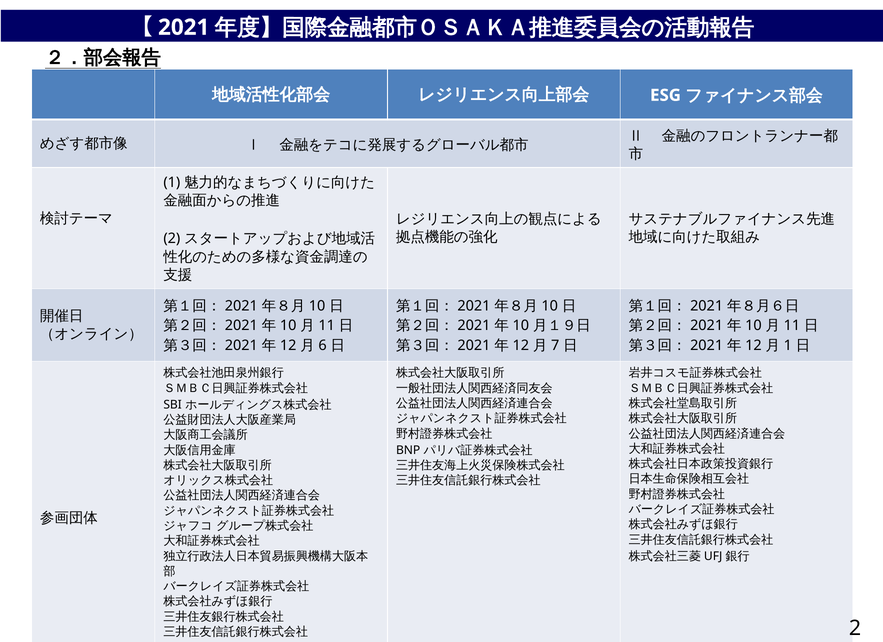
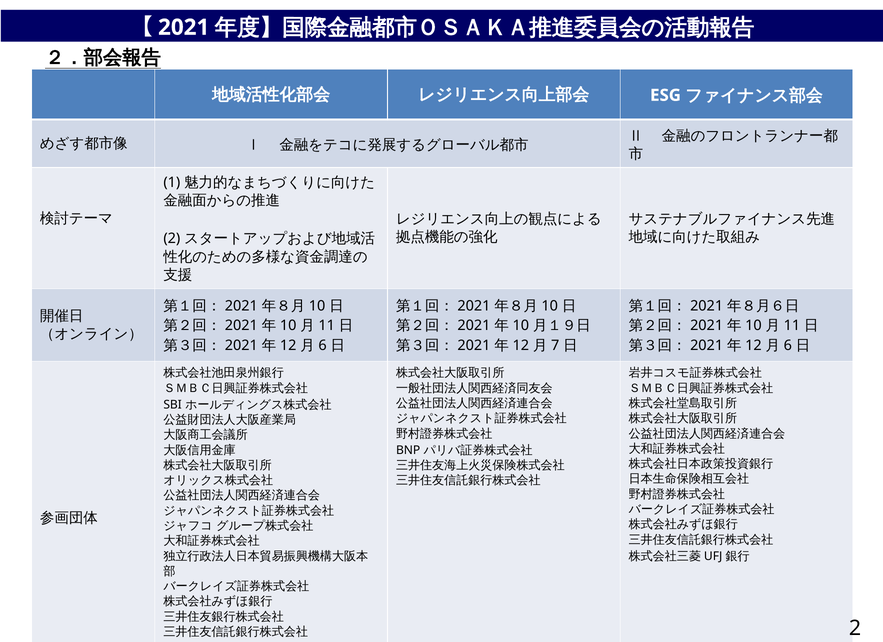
1: 1 -> 6 (788, 345)
